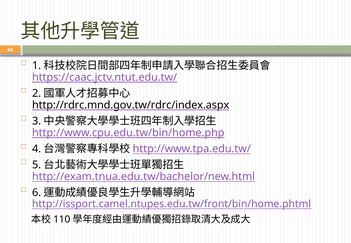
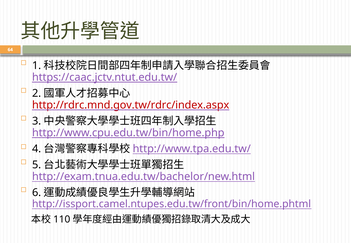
http://rdrc.mnd.gov.tw/rdrc/index.aspx colour: black -> red (131, 105)
